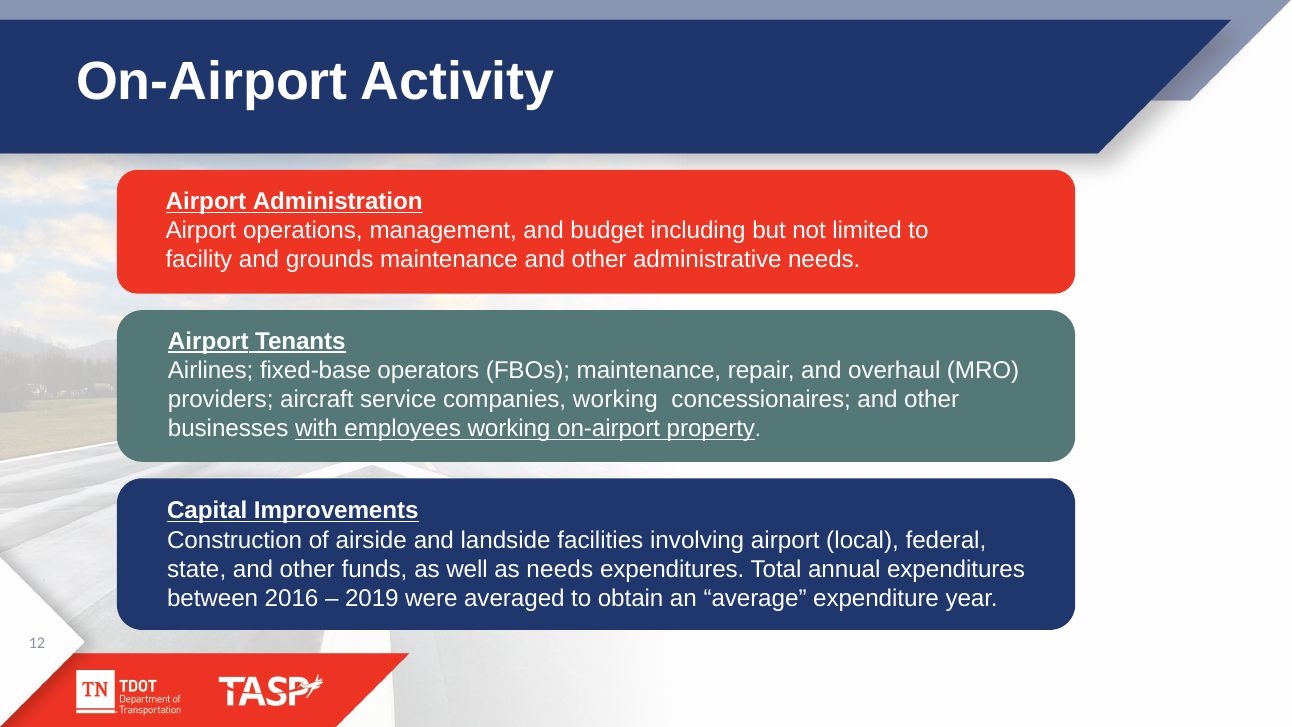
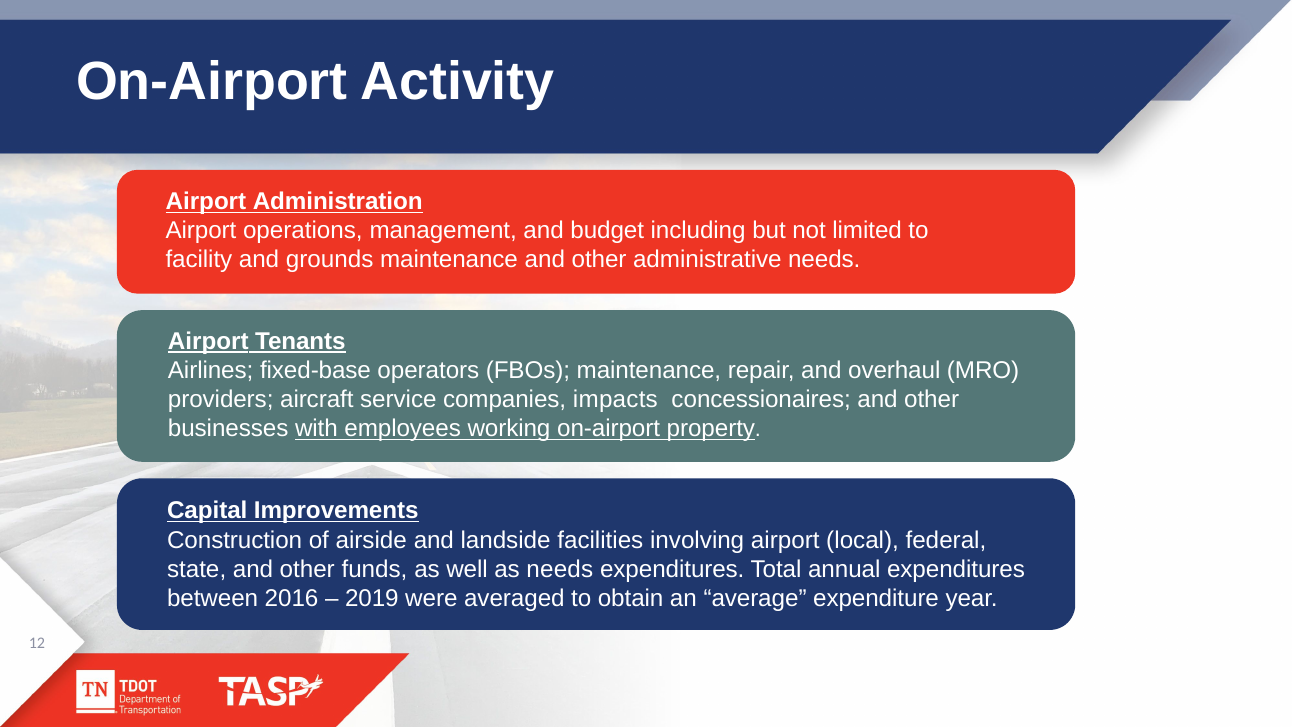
companies working: working -> impacts (615, 399)
